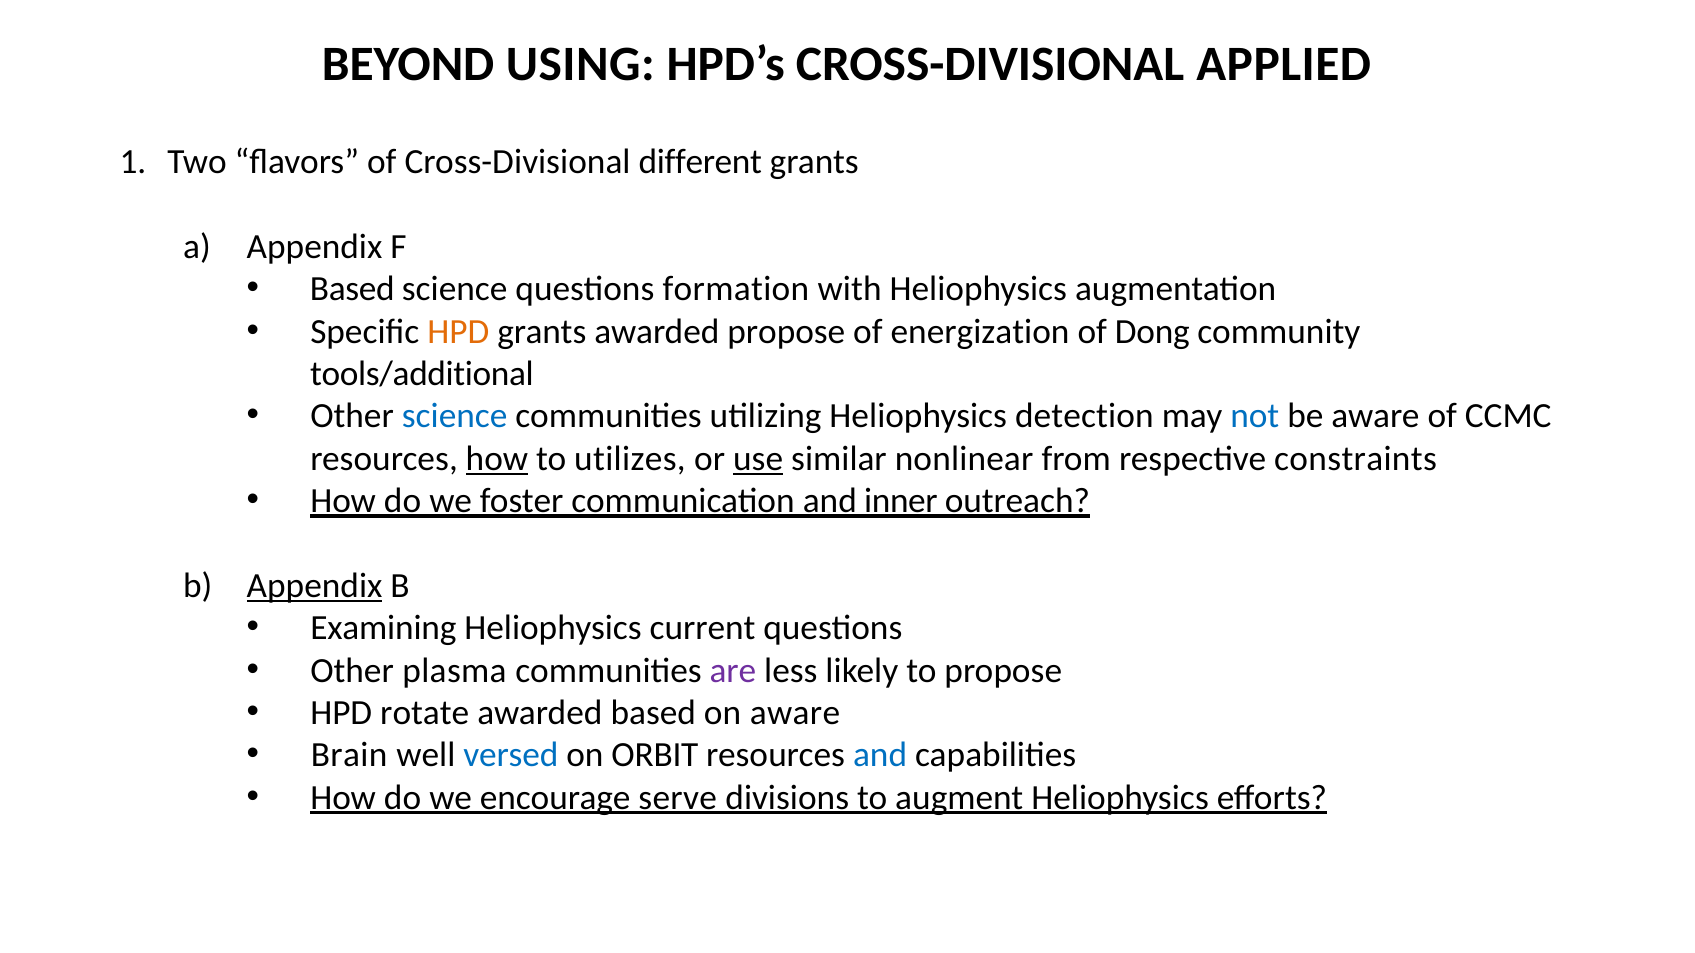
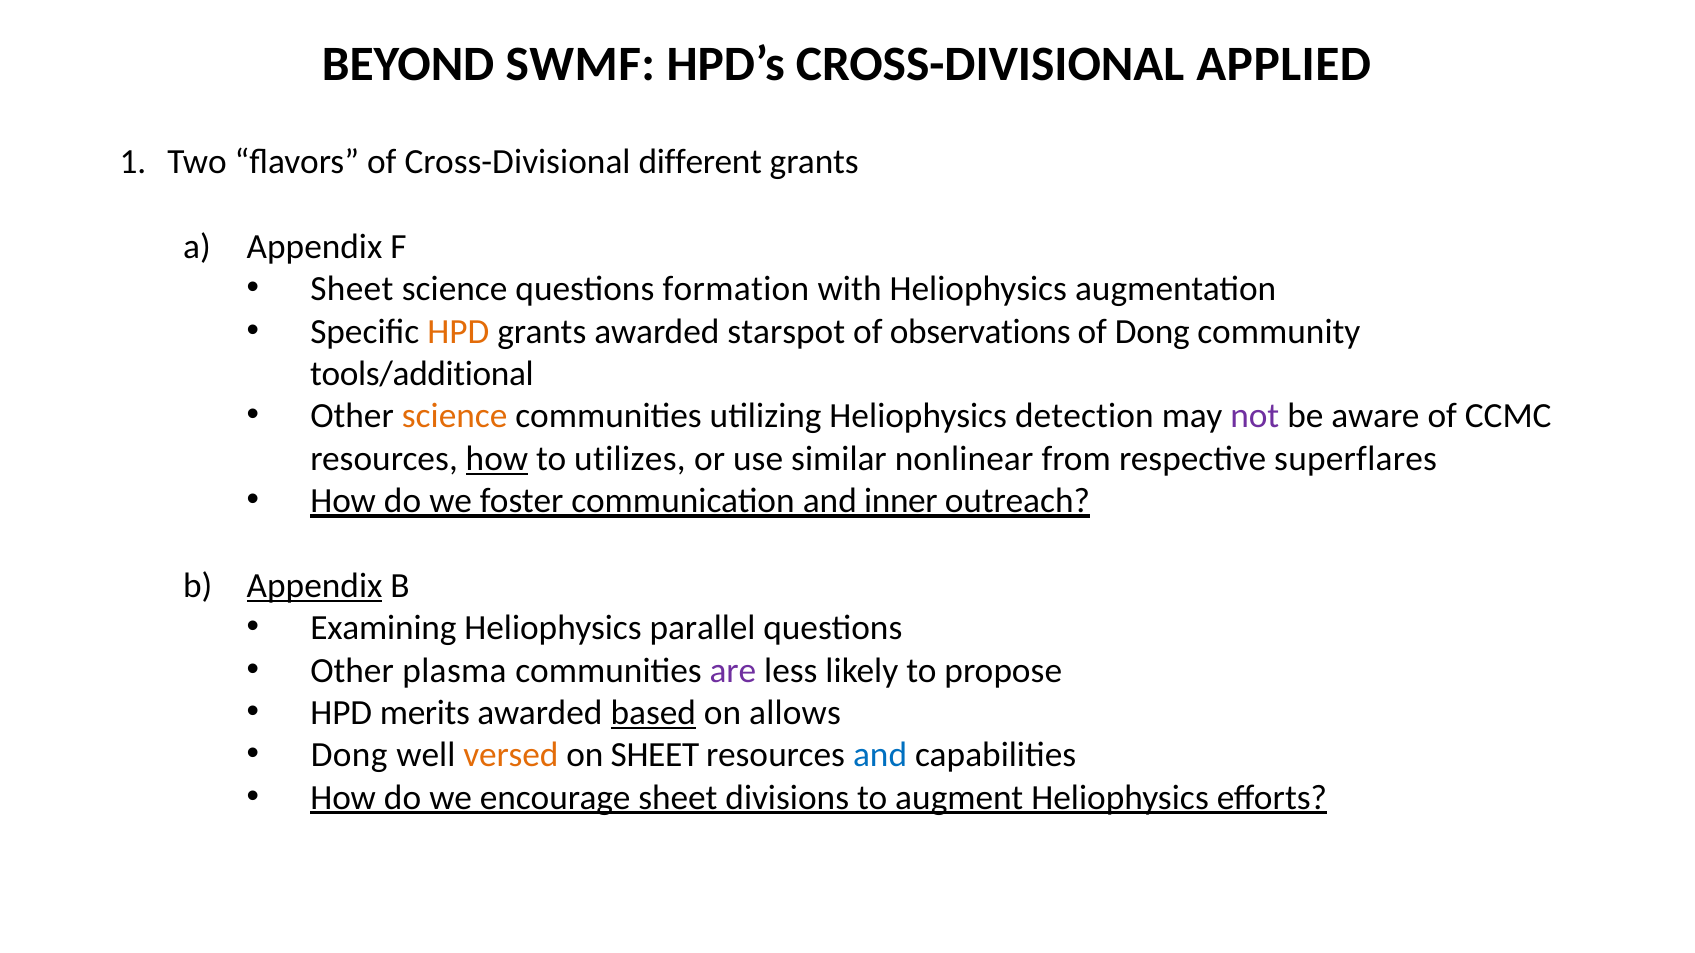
USING: USING -> SWMF (580, 64)
Based: Based -> Sheet (352, 289)
awarded propose: propose -> starspot (786, 332)
energization: energization -> observations (980, 332)
science colour: blue -> orange (455, 416)
not colour: blue -> purple (1255, 416)
use underline: present -> none (758, 459)
constraints: constraints -> superflares (1356, 459)
current: current -> parallel (703, 628)
rotate: rotate -> merits (425, 713)
based underline: none -> present (653, 713)
on aware: aware -> allows (795, 713)
Brain: Brain -> Dong (349, 756)
versed colour: blue -> orange (511, 756)
on ORBIT: ORBIT -> SHEET (655, 756)
encourage serve: serve -> sheet (678, 798)
